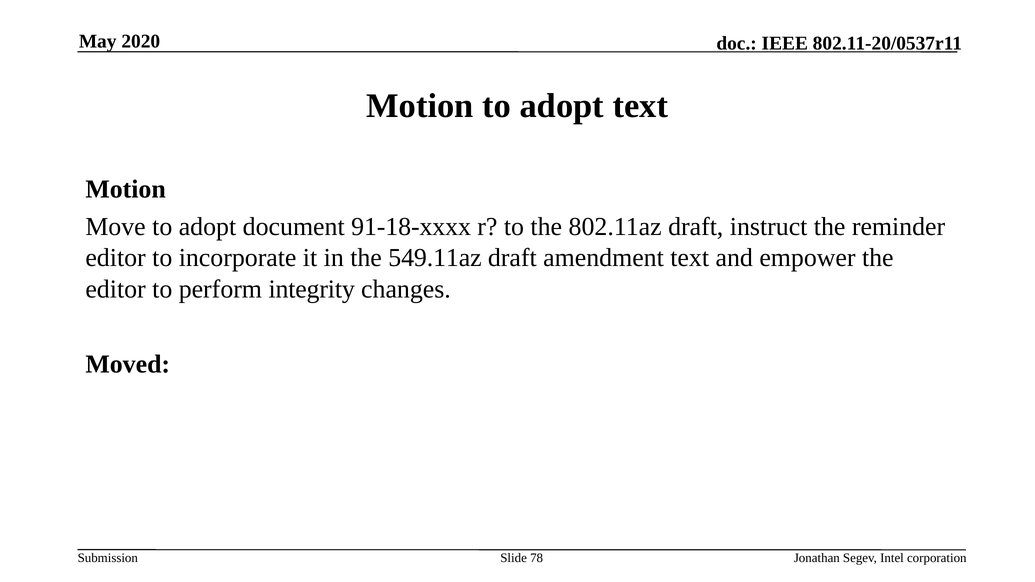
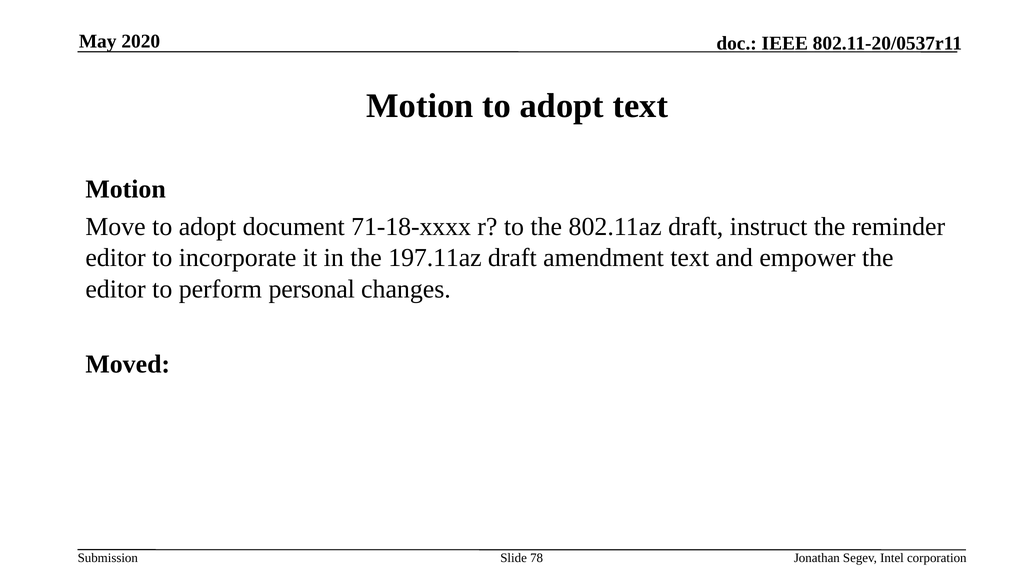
91-18-xxxx: 91-18-xxxx -> 71-18-xxxx (411, 227)
549.11az: 549.11az -> 197.11az (435, 258)
integrity: integrity -> personal (312, 289)
